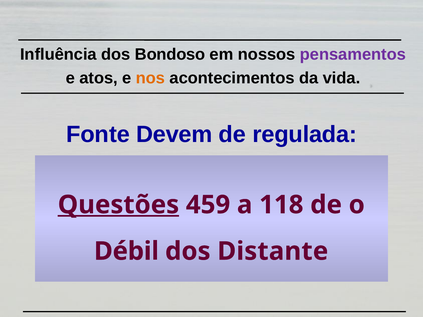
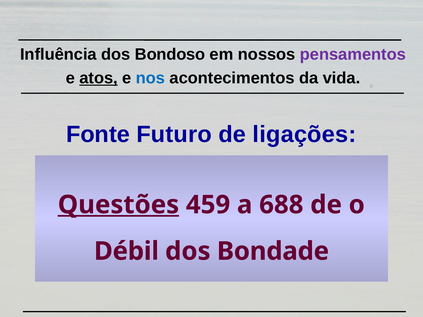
atos underline: none -> present (99, 78)
nos colour: orange -> blue (151, 78)
Devem: Devem -> Futuro (174, 134)
regulada: regulada -> ligações (304, 134)
118: 118 -> 688 (281, 205)
Distante: Distante -> Bondade (273, 251)
